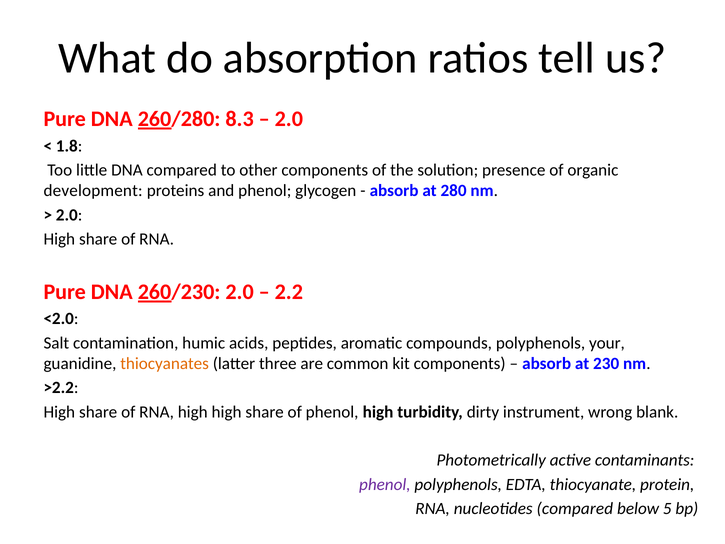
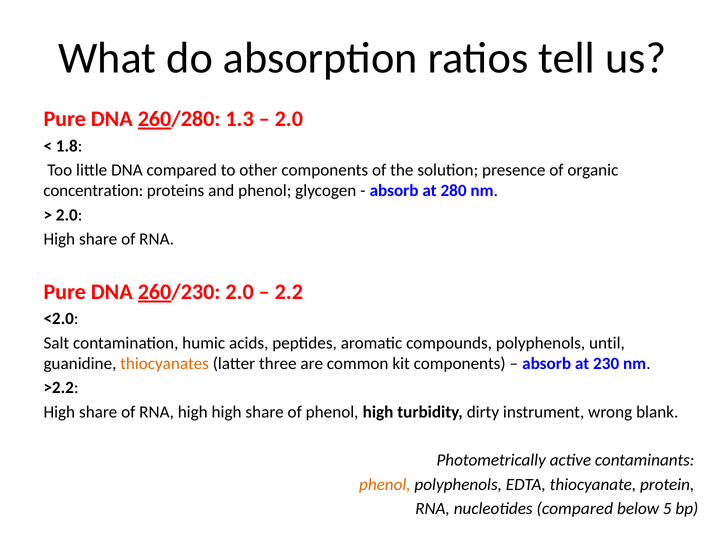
8.3: 8.3 -> 1.3 (240, 119)
development: development -> concentration (93, 191)
your: your -> until (607, 343)
phenol colour: purple -> orange (385, 484)
